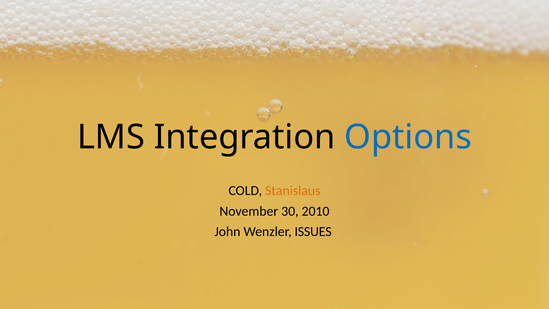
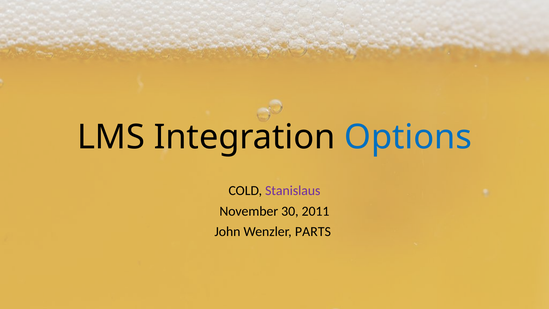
Stanislaus colour: orange -> purple (293, 190)
2010: 2010 -> 2011 (316, 211)
ISSUES: ISSUES -> PARTS (313, 232)
